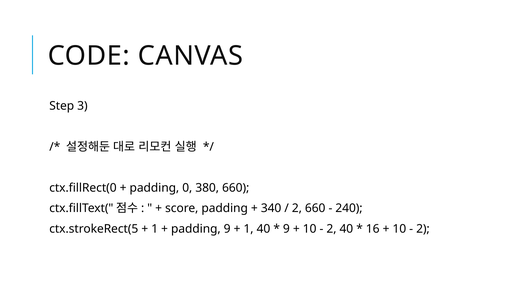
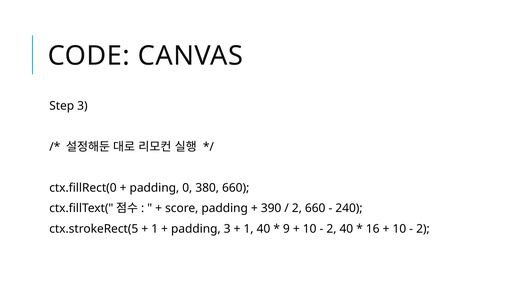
340: 340 -> 390 (271, 208)
padding 9: 9 -> 3 (227, 229)
